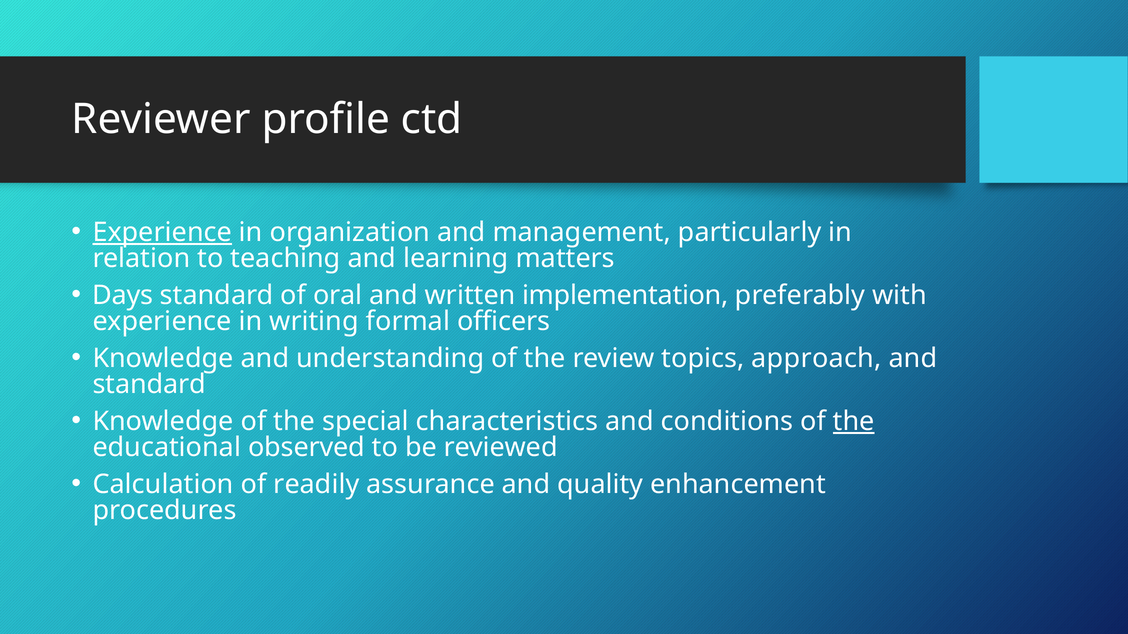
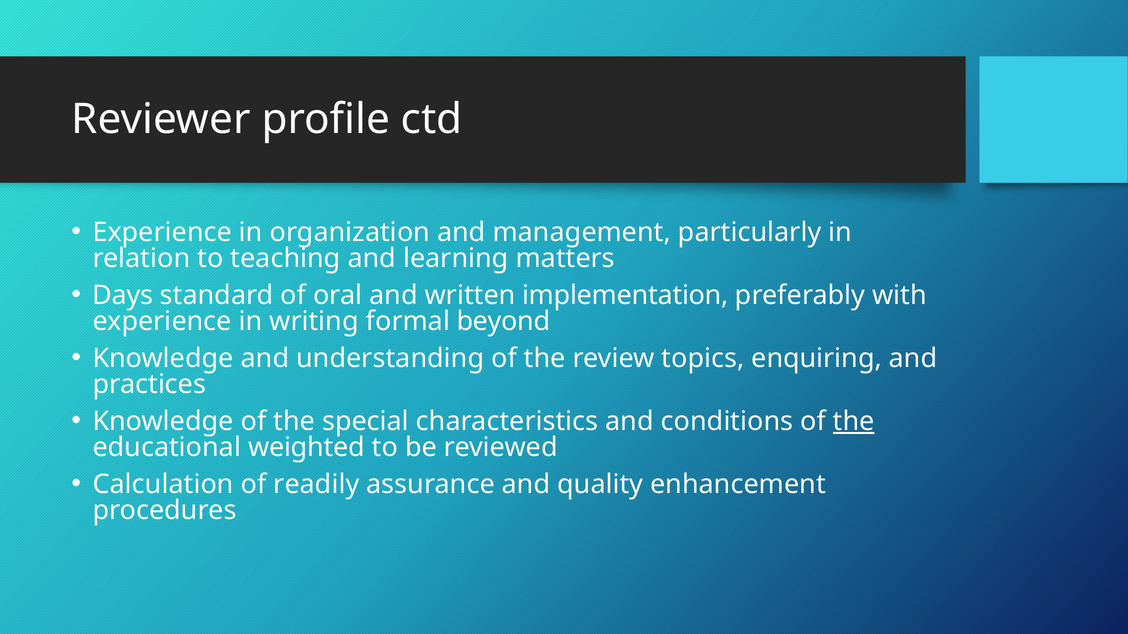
Experience underline: present -> none (162, 233)
officers: officers -> beyond (504, 322)
approach: approach -> enquiring (817, 359)
standard: standard -> practices (149, 385)
observed: observed -> weighted (307, 448)
